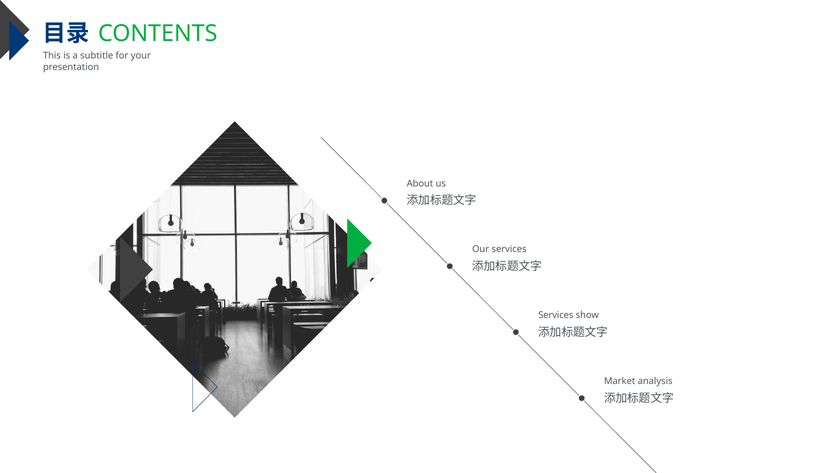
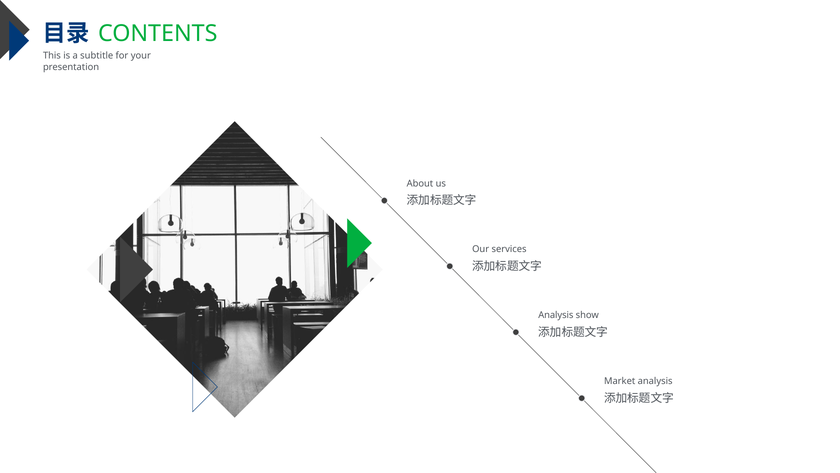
Services: Services -> Analysis (556, 315)
